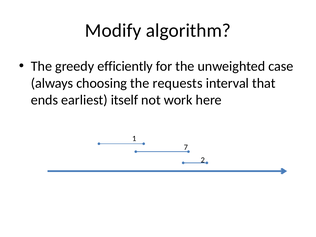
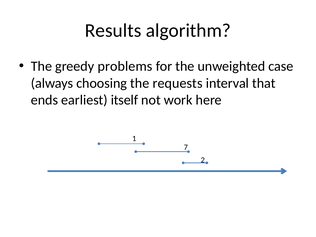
Modify: Modify -> Results (113, 31)
efficiently: efficiently -> problems (125, 66)
